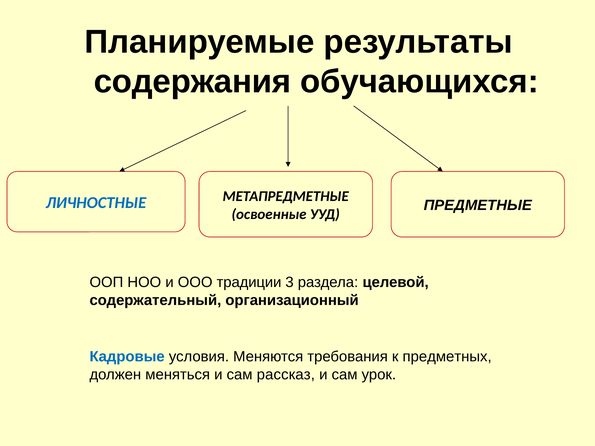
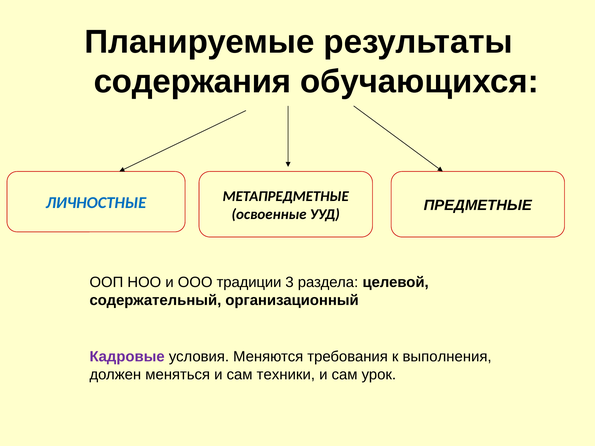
Кадровые colour: blue -> purple (127, 357)
предметных: предметных -> выполнения (447, 357)
рассказ: рассказ -> техники (286, 375)
